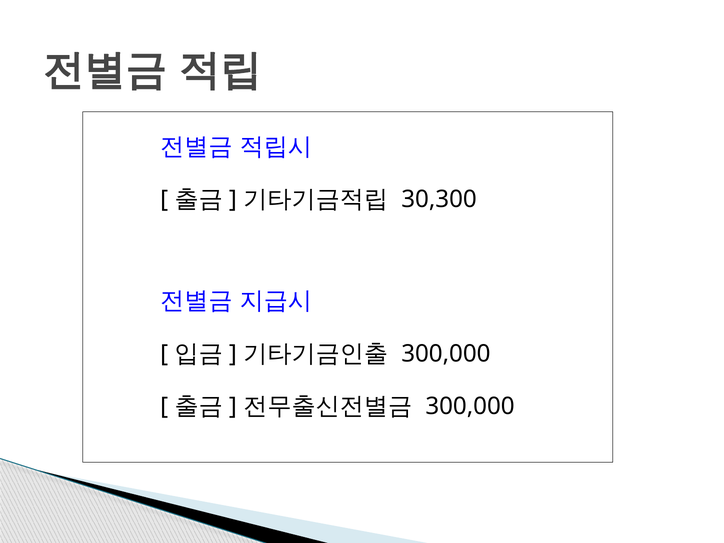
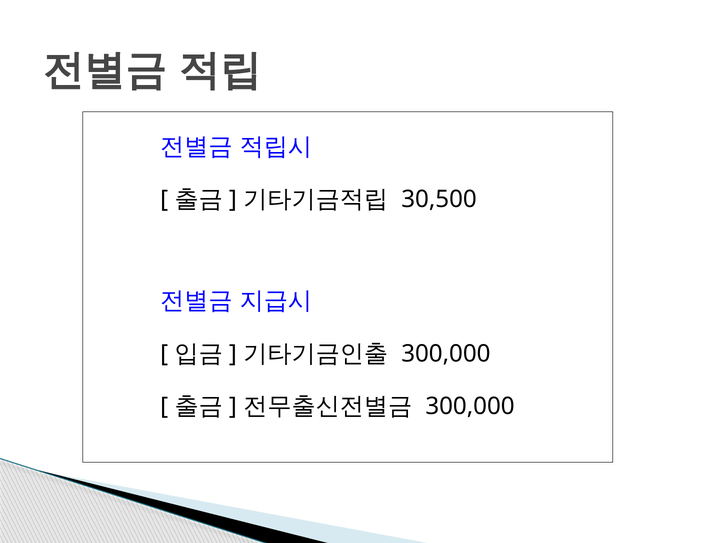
30,300: 30,300 -> 30,500 (439, 200)
